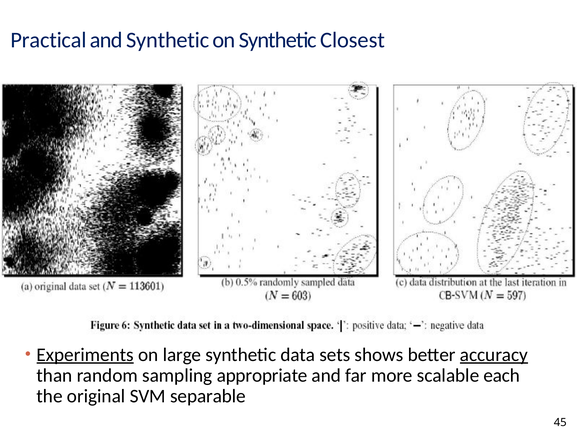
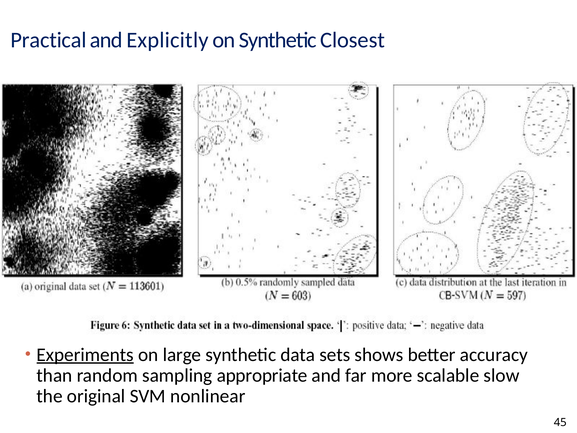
and Synthetic: Synthetic -> Explicitly (167, 40)
accuracy underline: present -> none (494, 355)
each: each -> slow (502, 375)
separable: separable -> nonlinear (208, 396)
